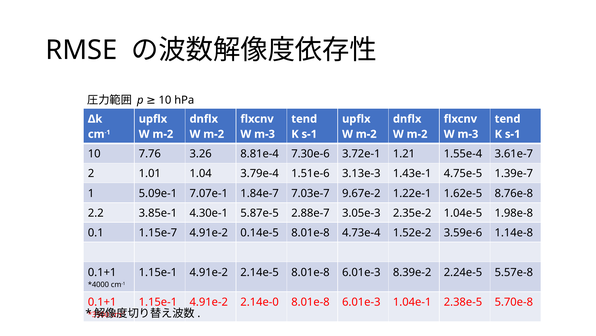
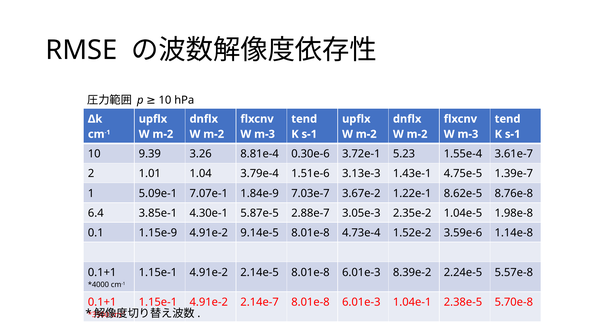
7.76: 7.76 -> 9.39 (150, 154)
7.30e-6: 7.30e-6 -> 0.30e-6 (310, 154)
1.21: 1.21 -> 5.23 (404, 154)
1.84e-7: 1.84e-7 -> 1.84e-9 (260, 193)
9.67e-2: 9.67e-2 -> 3.67e-2 (361, 193)
1.62e-5: 1.62e-5 -> 8.62e-5 (463, 193)
2.2: 2.2 -> 6.4 (96, 213)
1.15e-7: 1.15e-7 -> 1.15e-9 (158, 232)
0.14e-5: 0.14e-5 -> 9.14e-5 (260, 232)
2.14e-0: 2.14e-0 -> 2.14e-7 (260, 302)
